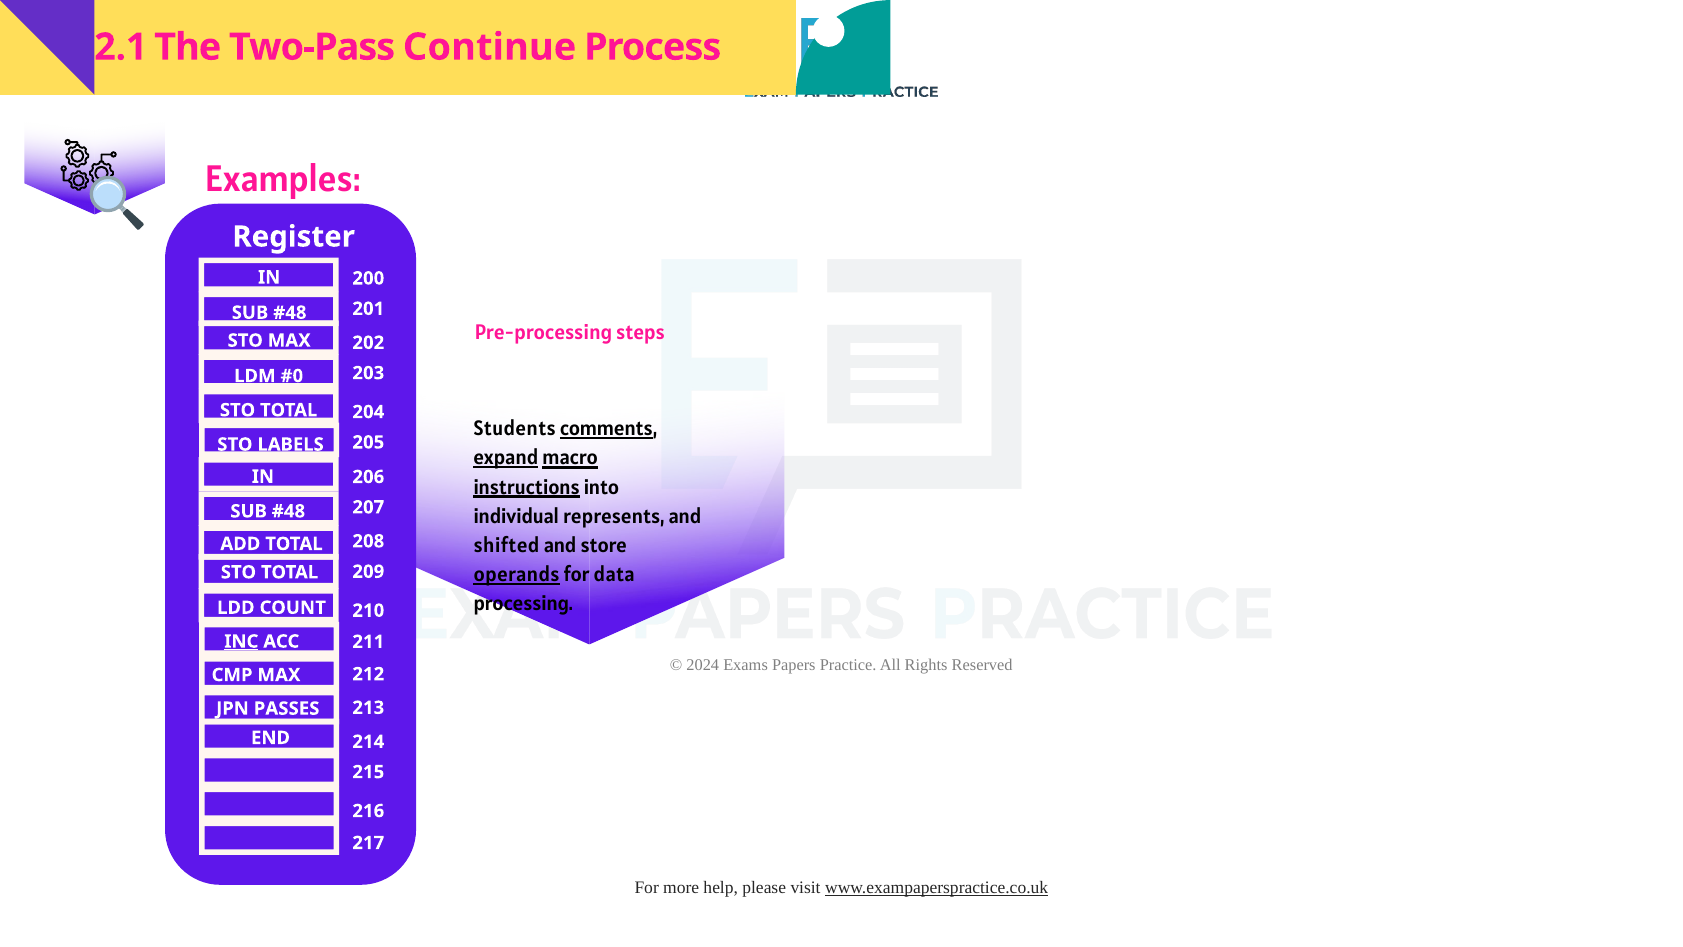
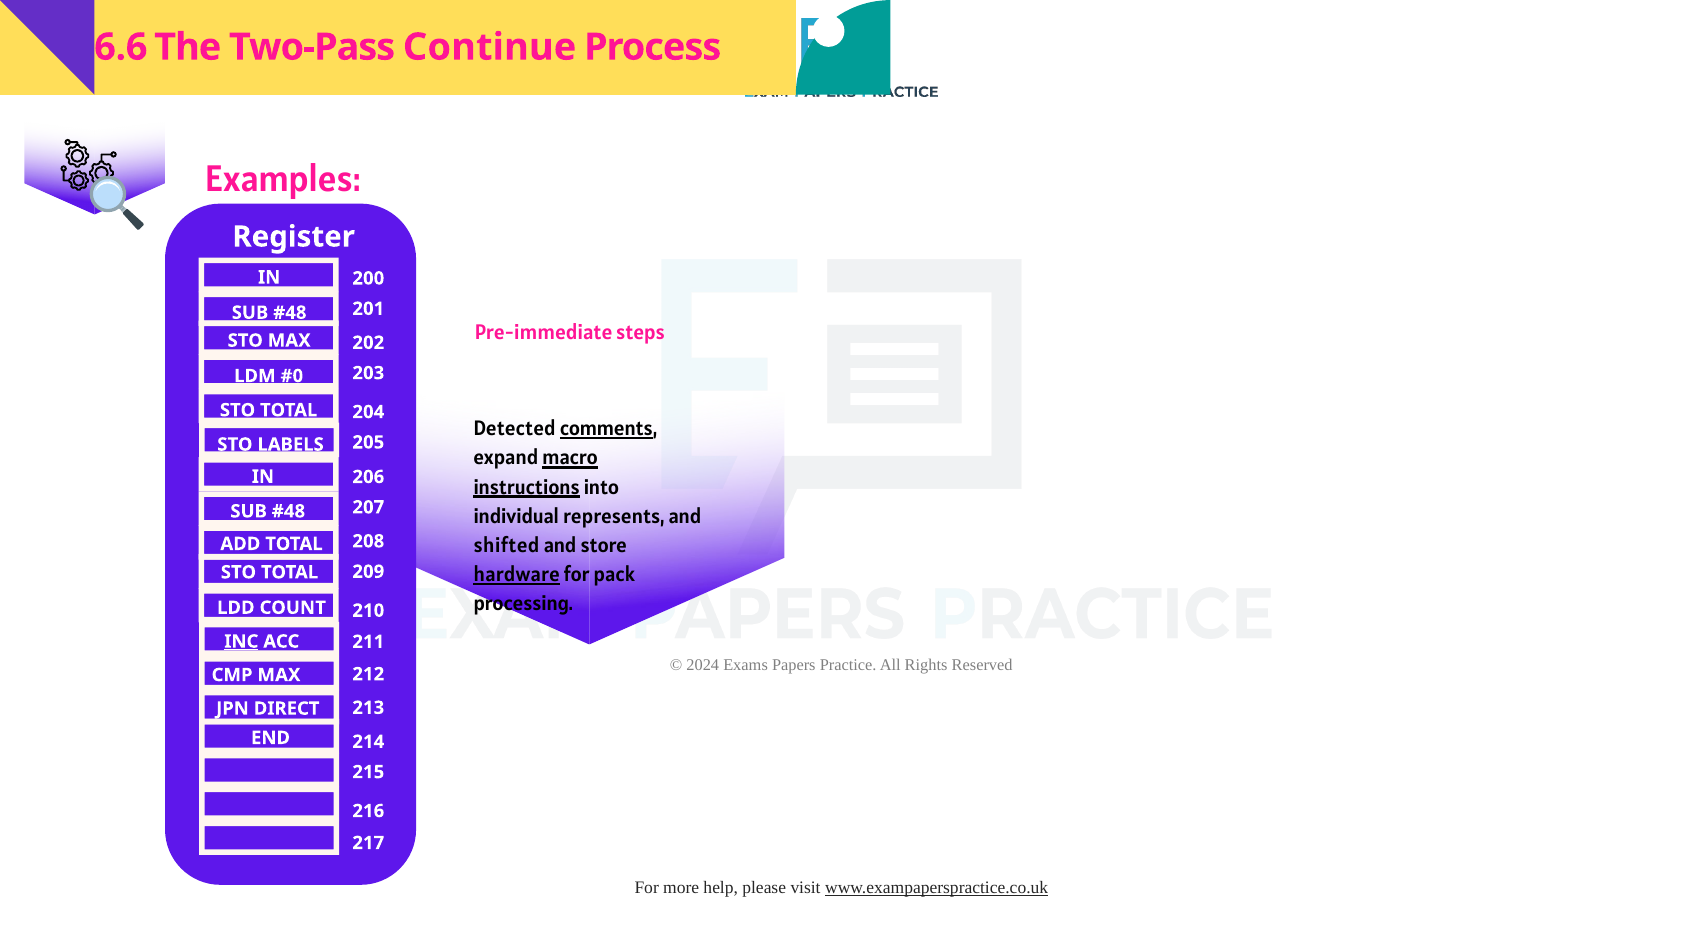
2.1: 2.1 -> 6.6 (121, 47)
Pre-processing: Pre-processing -> Pre-immediate (544, 332)
Students: Students -> Detected (515, 429)
expand underline: present -> none (506, 458)
operands: operands -> hardware (517, 574)
data: data -> pack (614, 574)
PASSES: PASSES -> DIRECT (287, 708)
